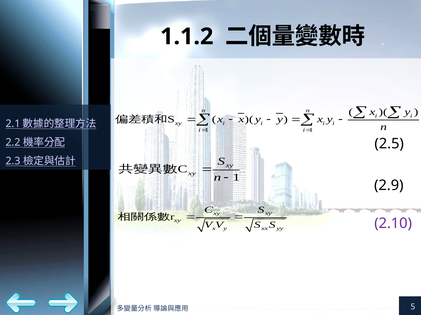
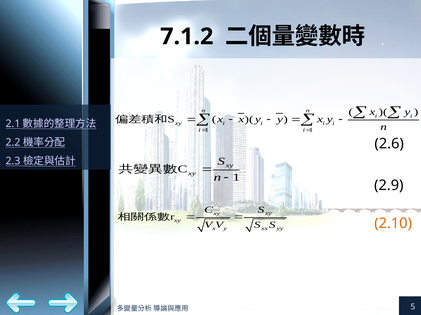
1.1.2: 1.1.2 -> 7.1.2 (187, 37)
2.5: 2.5 -> 2.6 (389, 144)
2.10 colour: purple -> orange (393, 224)
